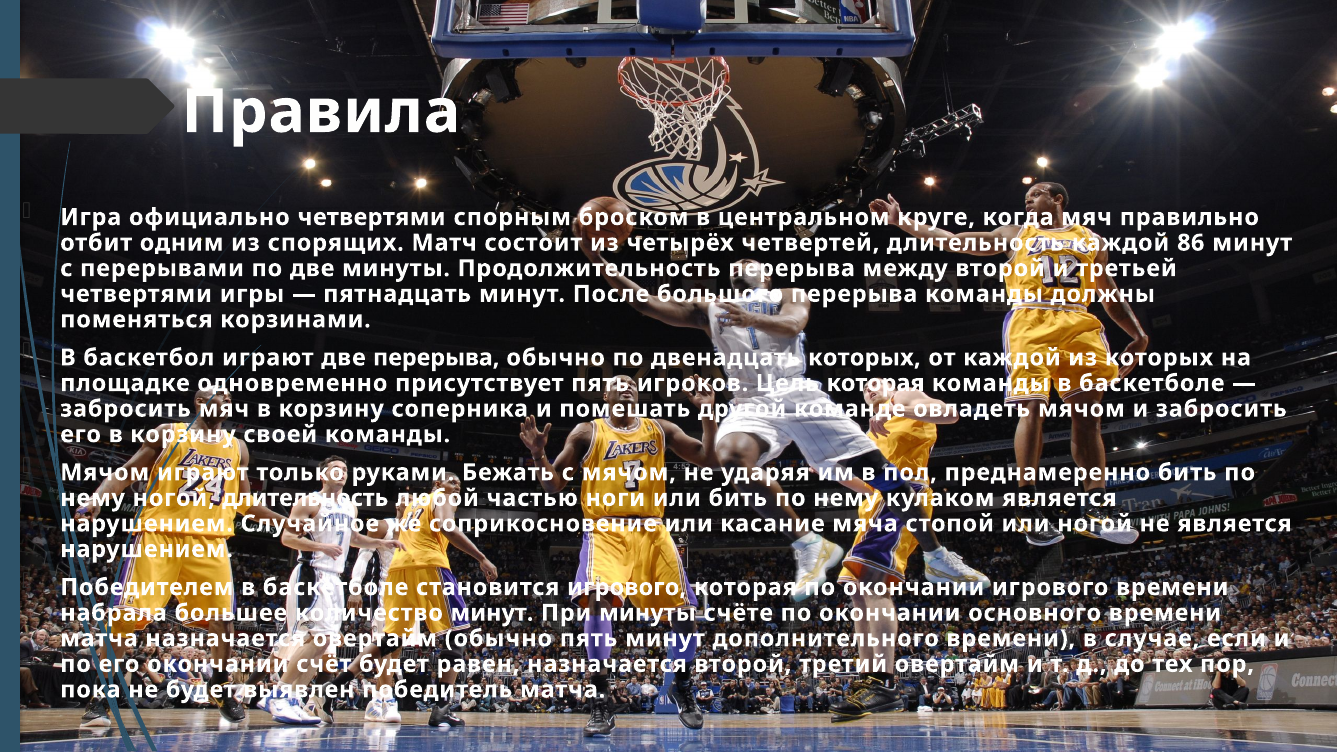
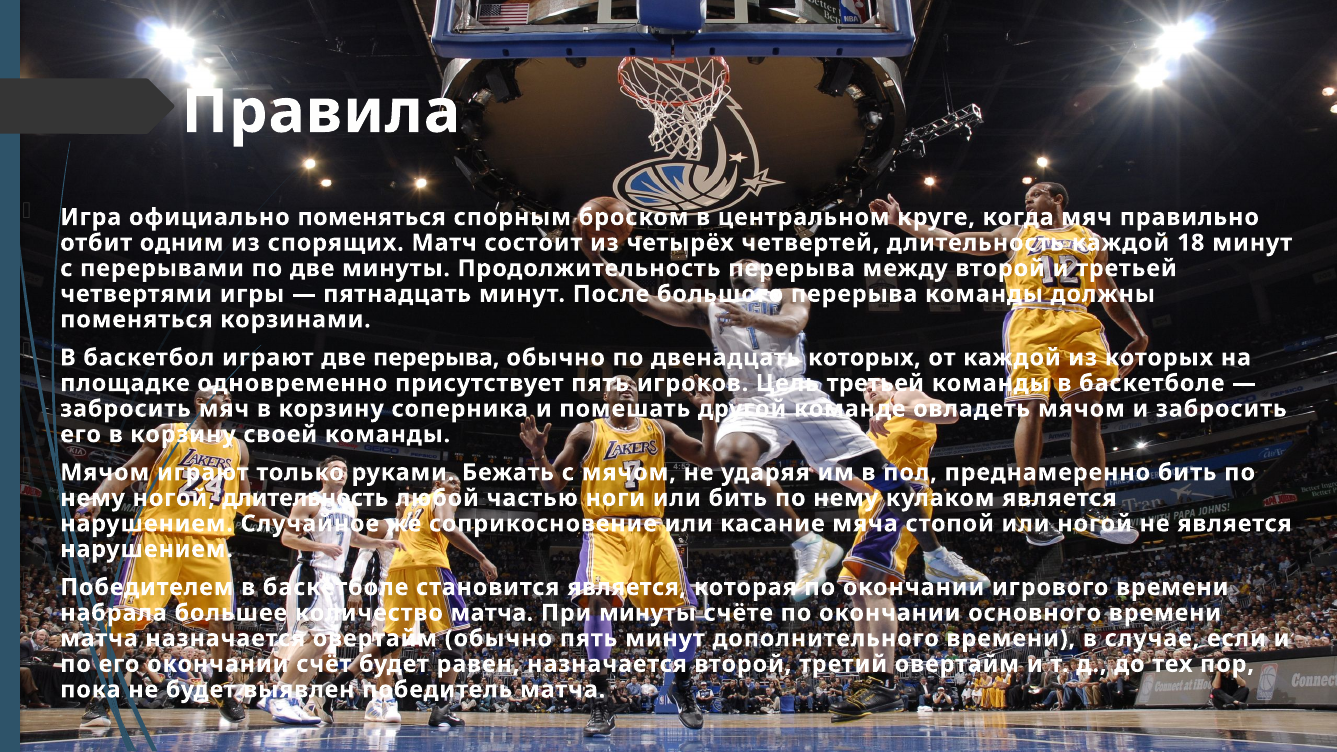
официально четвертями: четвертями -> поменяться (372, 217)
86: 86 -> 18 (1191, 243)
Цель которая: которая -> третьей (875, 383)
становится игрового: игрового -> является (627, 587)
количество минут: минут -> матча (492, 613)
